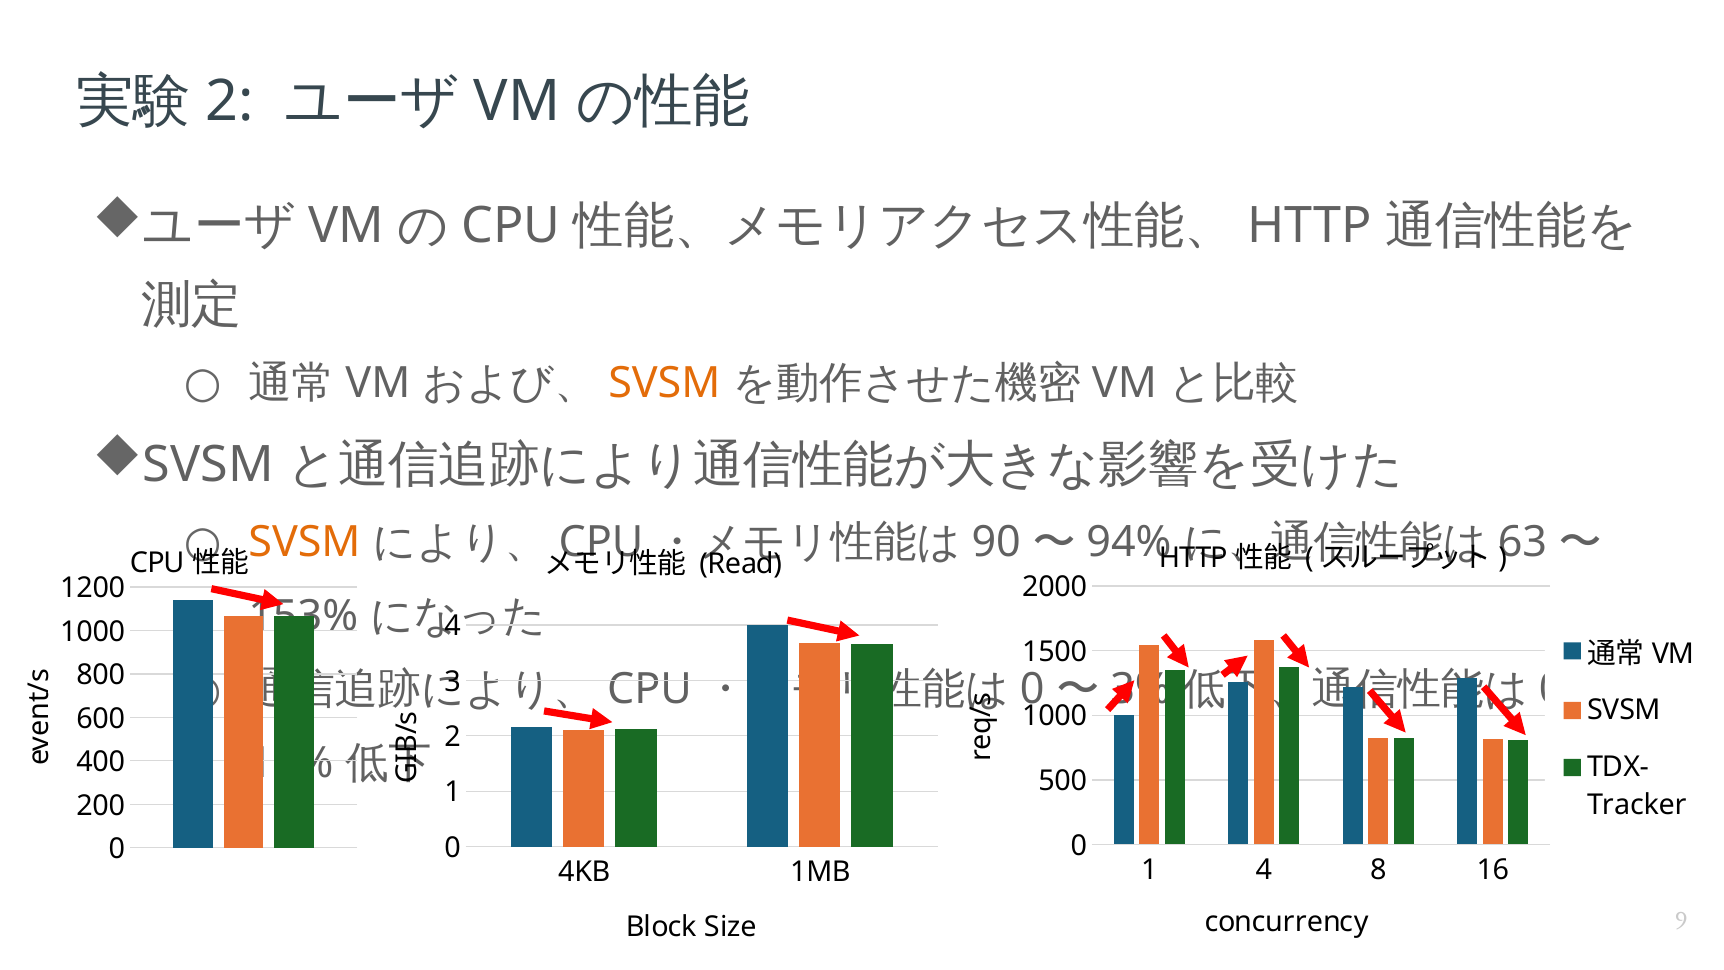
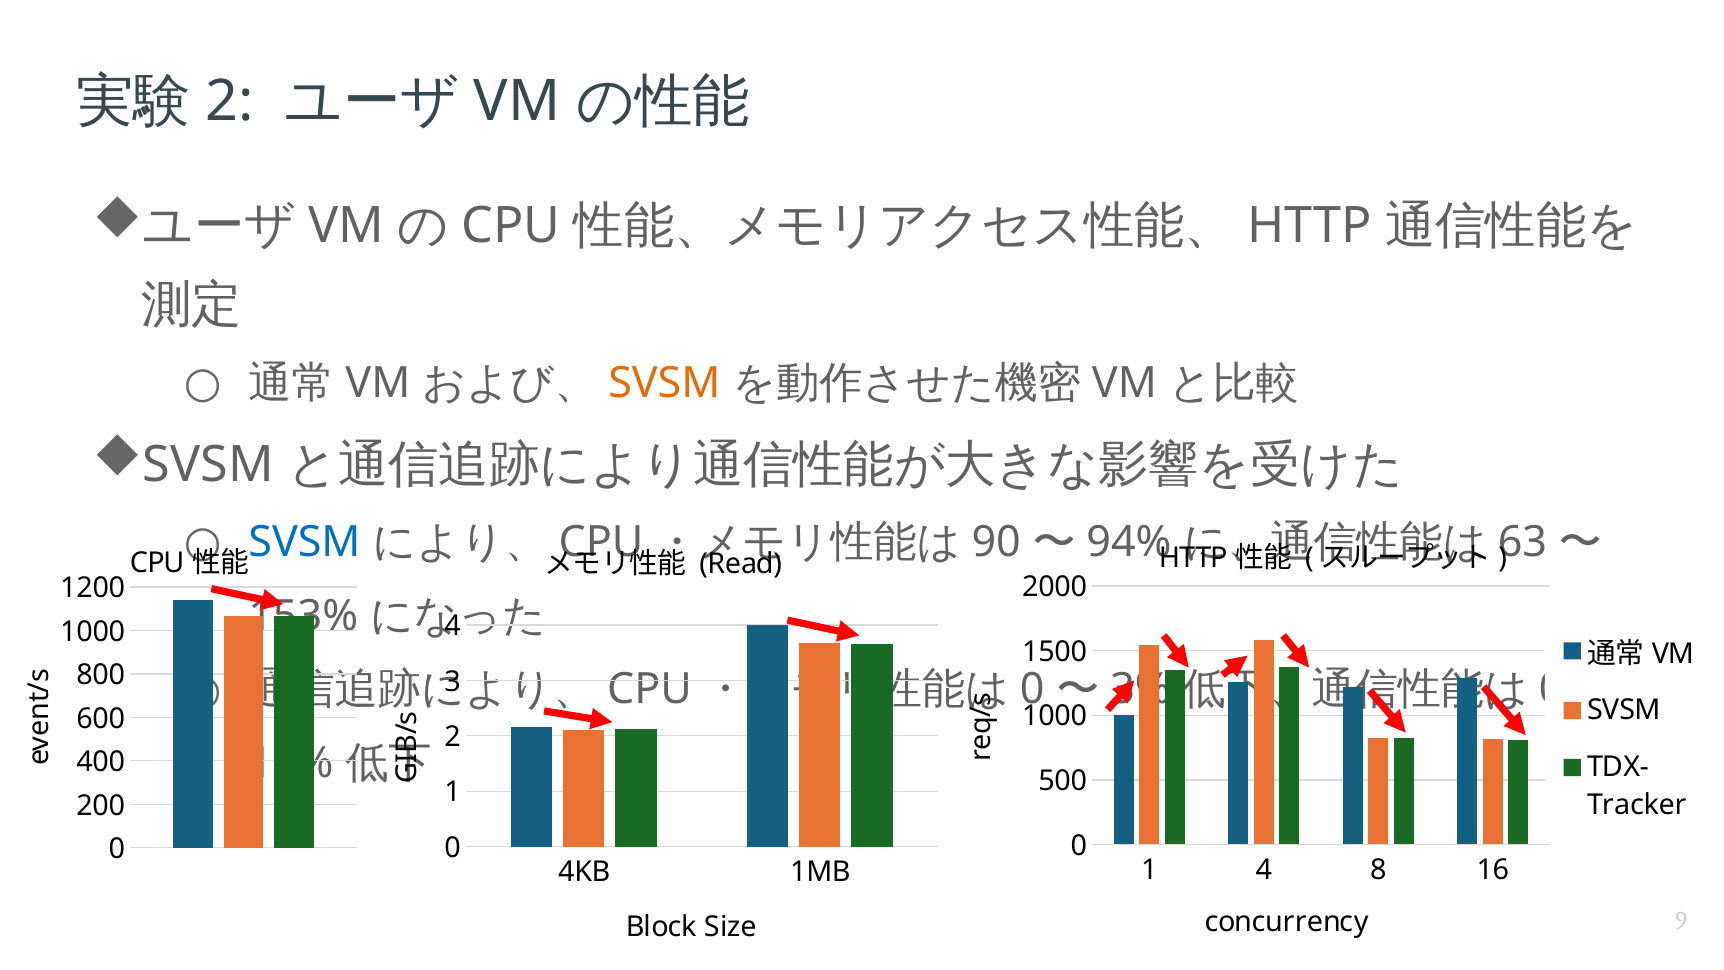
SVSM colour: orange -> blue (304, 542)
